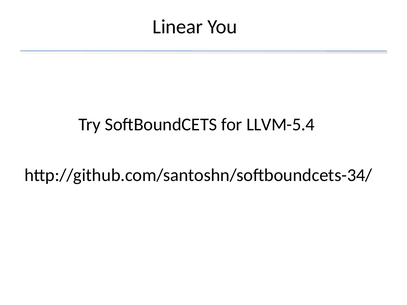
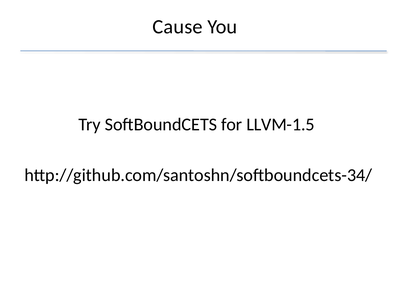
Linear: Linear -> Cause (178, 27)
LLVM-5.4: LLVM-5.4 -> LLVM-1.5 (280, 125)
